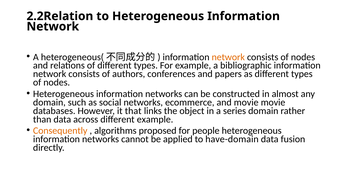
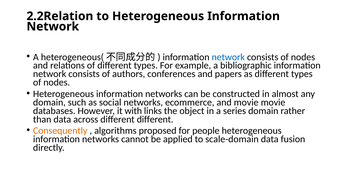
network colour: orange -> blue (228, 57)
that: that -> with (133, 111)
different example: example -> different (155, 119)
have-domain: have-domain -> scale-domain (232, 139)
